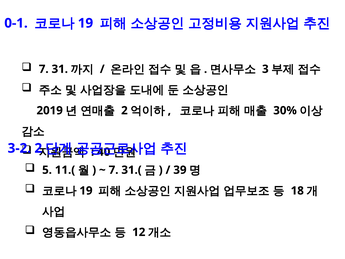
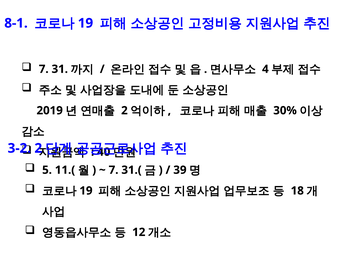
0-1: 0-1 -> 8-1 (16, 23)
3: 3 -> 4 (265, 69)
